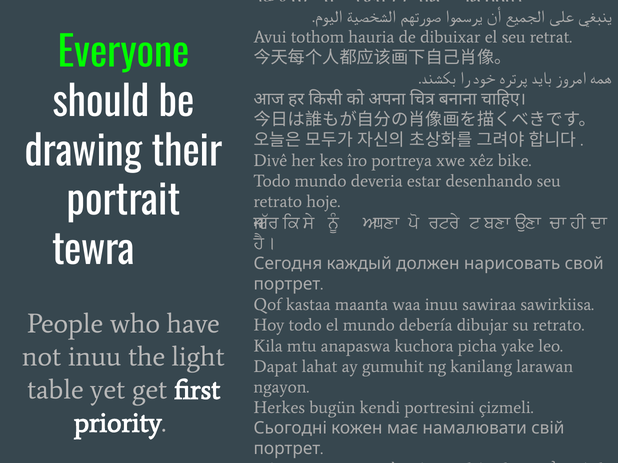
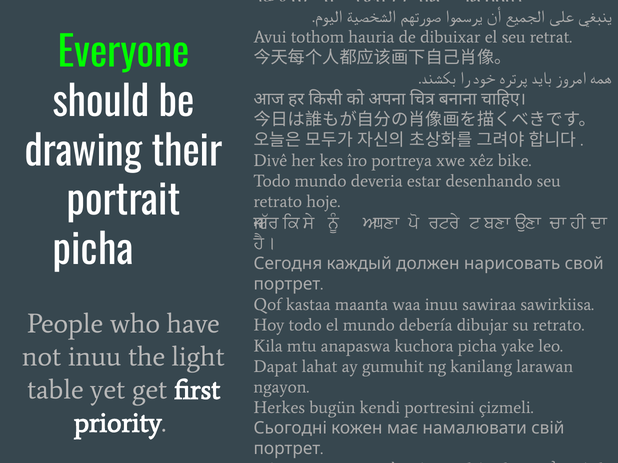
tewra: tewra -> picha (93, 251)
